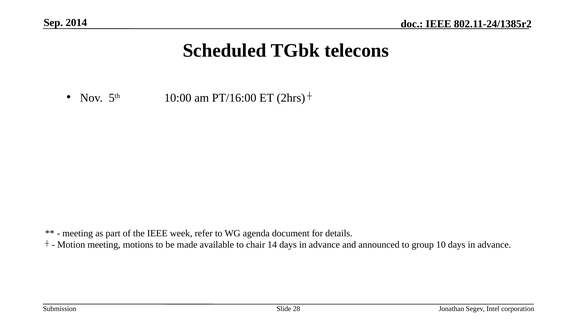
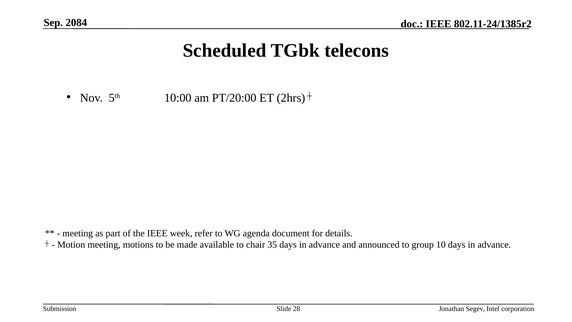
2014: 2014 -> 2084 (76, 23)
PT/16:00: PT/16:00 -> PT/20:00 (234, 98)
14: 14 -> 35 (272, 245)
